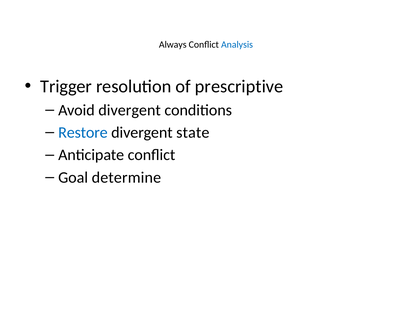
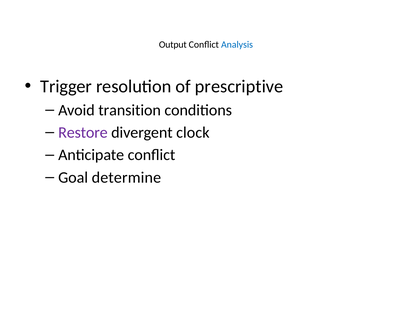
Always: Always -> Output (173, 45)
Avoid divergent: divergent -> transition (130, 110)
Restore colour: blue -> purple (83, 133)
state: state -> clock (193, 133)
